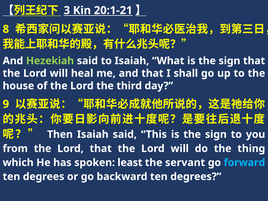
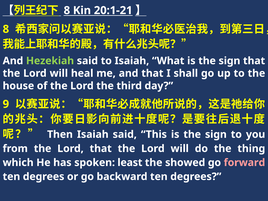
3: 3 -> 8 (67, 10)
servant: servant -> showed (185, 163)
forward colour: light blue -> pink (244, 163)
